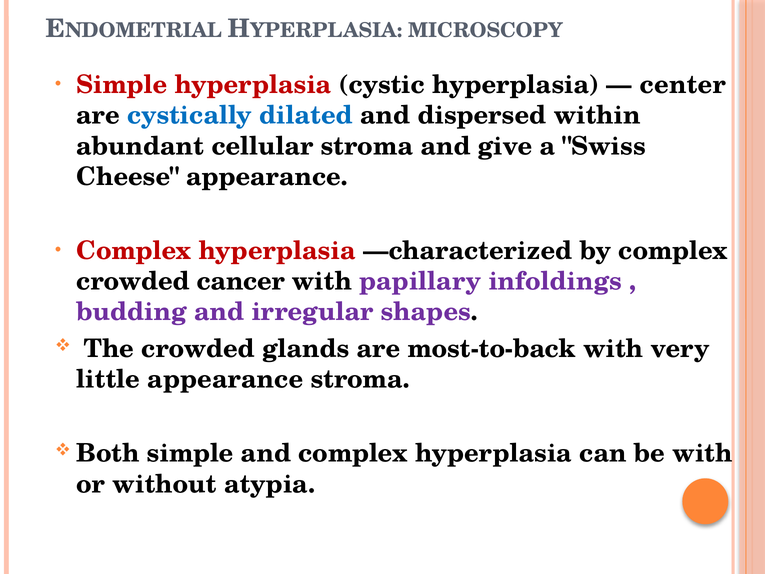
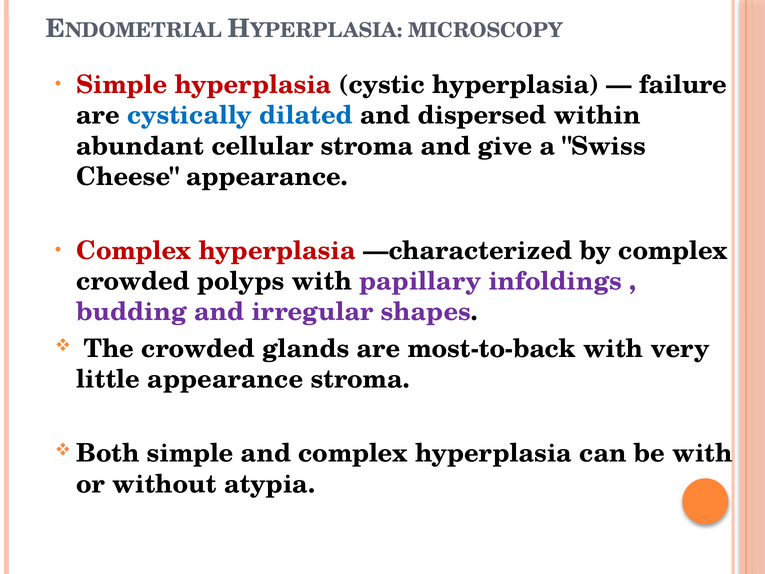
center: center -> failure (683, 85)
cancer: cancer -> polyps (241, 281)
